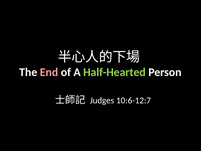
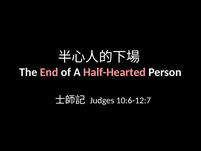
Half-Hearted colour: light green -> pink (115, 72)
